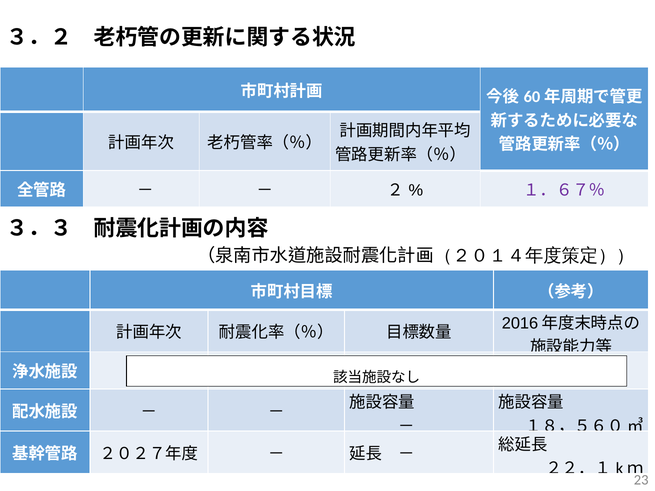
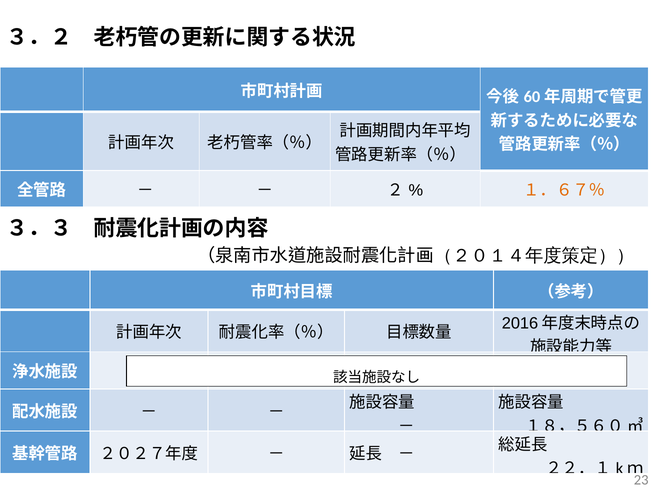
１．６７％ colour: purple -> orange (564, 191)
